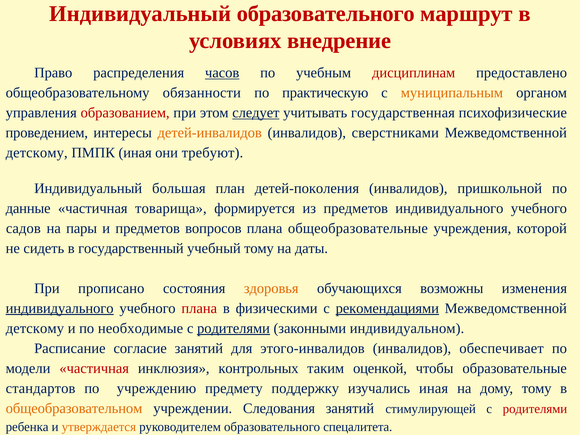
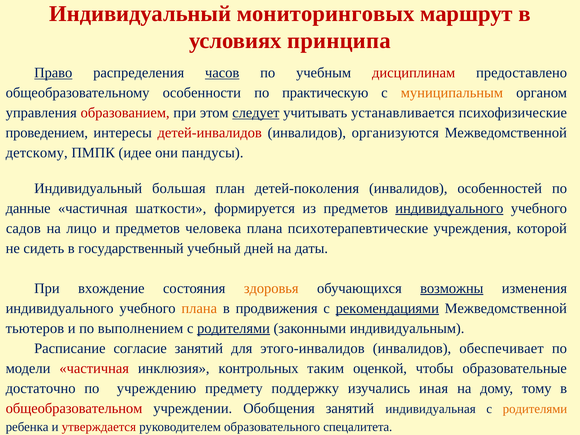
Индивидуальный образовательного: образовательного -> мониторинговых (326, 14)
внедрение: внедрение -> принципа (339, 41)
Право underline: none -> present (53, 73)
обязанности: обязанности -> особенности (202, 93)
государственная: государственная -> устанавливается (403, 113)
детей-инвалидов colour: orange -> red (210, 133)
сверстниками: сверстниками -> организуются (395, 133)
ПМПК иная: иная -> идее (135, 153)
требуют: требуют -> пандусы (213, 153)
пришкольной: пришкольной -> особенностей (500, 188)
товарища: товарища -> шаткости (171, 208)
индивидуального underline: none -> present (449, 208)
пары: пары -> лицо (81, 228)
вопросов: вопросов -> человека (213, 228)
общеобразовательные: общеобразовательные -> психотерапевтические (358, 228)
учебный тому: тому -> дней (259, 248)
прописано: прописано -> вхождение (111, 288)
возможны underline: none -> present (452, 288)
индивидуального underline: present -> none (60, 308)
плана colour: red -> orange (199, 308)
физическими: физическими -> продвижения (277, 308)
детскому: детскому -> тьютеров (35, 328)
необходимые: необходимые -> выполнением (141, 328)
индивидуальном: индивидуальном -> индивидуальным (407, 328)
стандартов: стандартов -> достаточно (41, 388)
общеобразовательном colour: orange -> red (74, 408)
Следования: Следования -> Обобщения (279, 408)
стимулирующей: стимулирующей -> индивидуальная (431, 409)
родителями colour: red -> orange (535, 409)
утверждается colour: orange -> red (99, 427)
